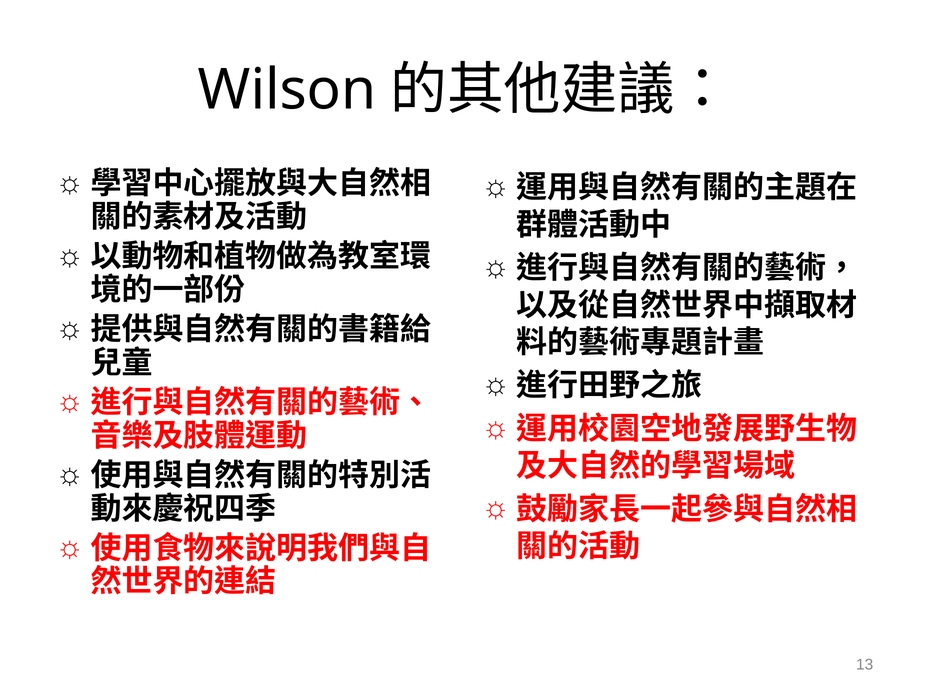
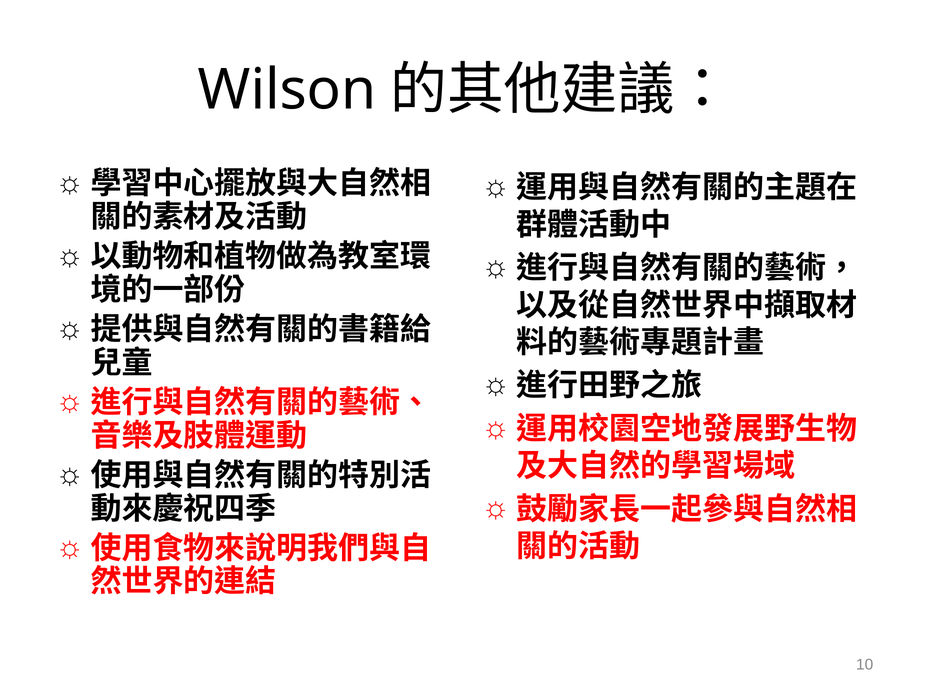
13: 13 -> 10 (865, 665)
